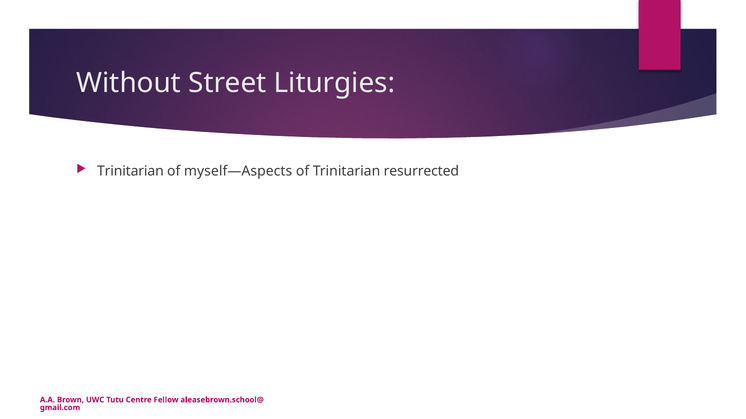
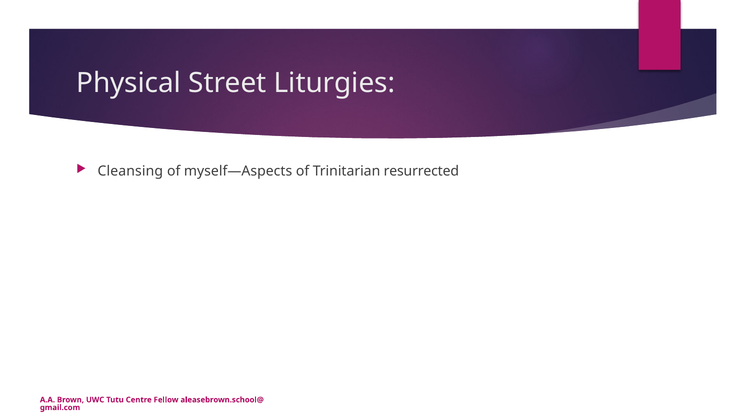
Without: Without -> Physical (129, 83)
Trinitarian: Trinitarian -> Cleansing (130, 171)
